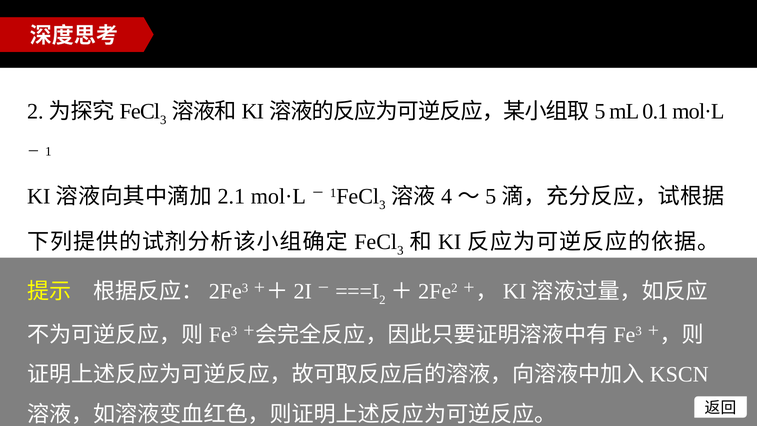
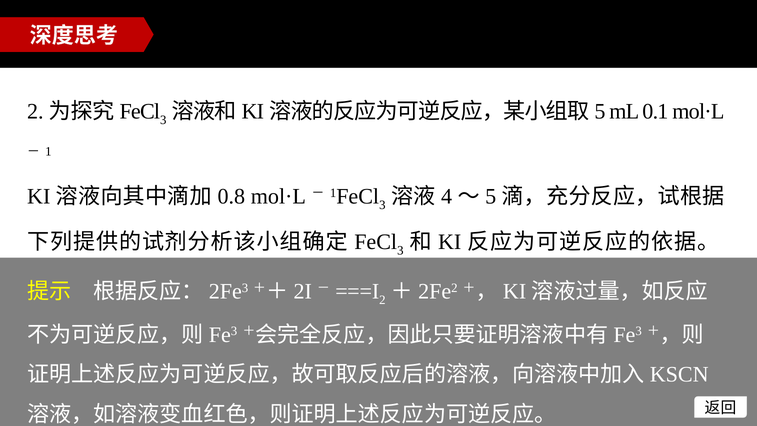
2.1: 2.1 -> 0.8 (231, 197)
